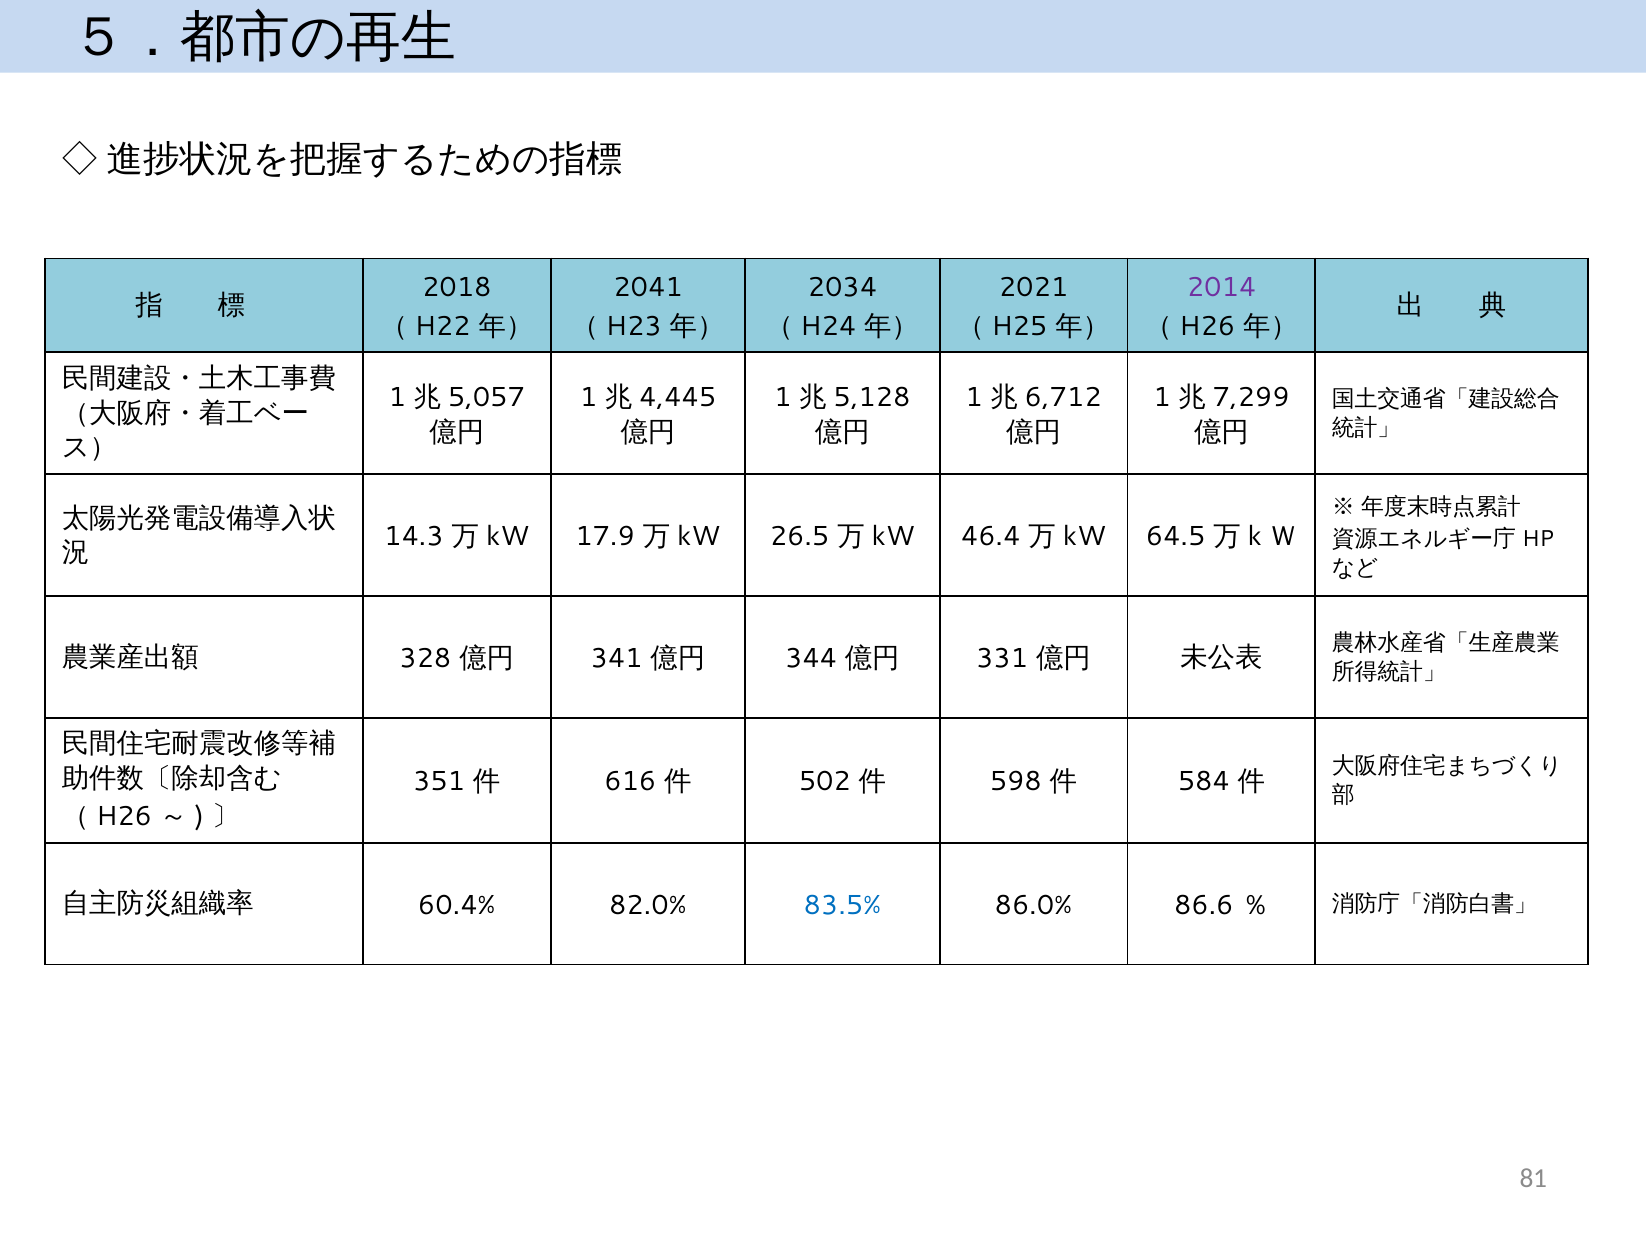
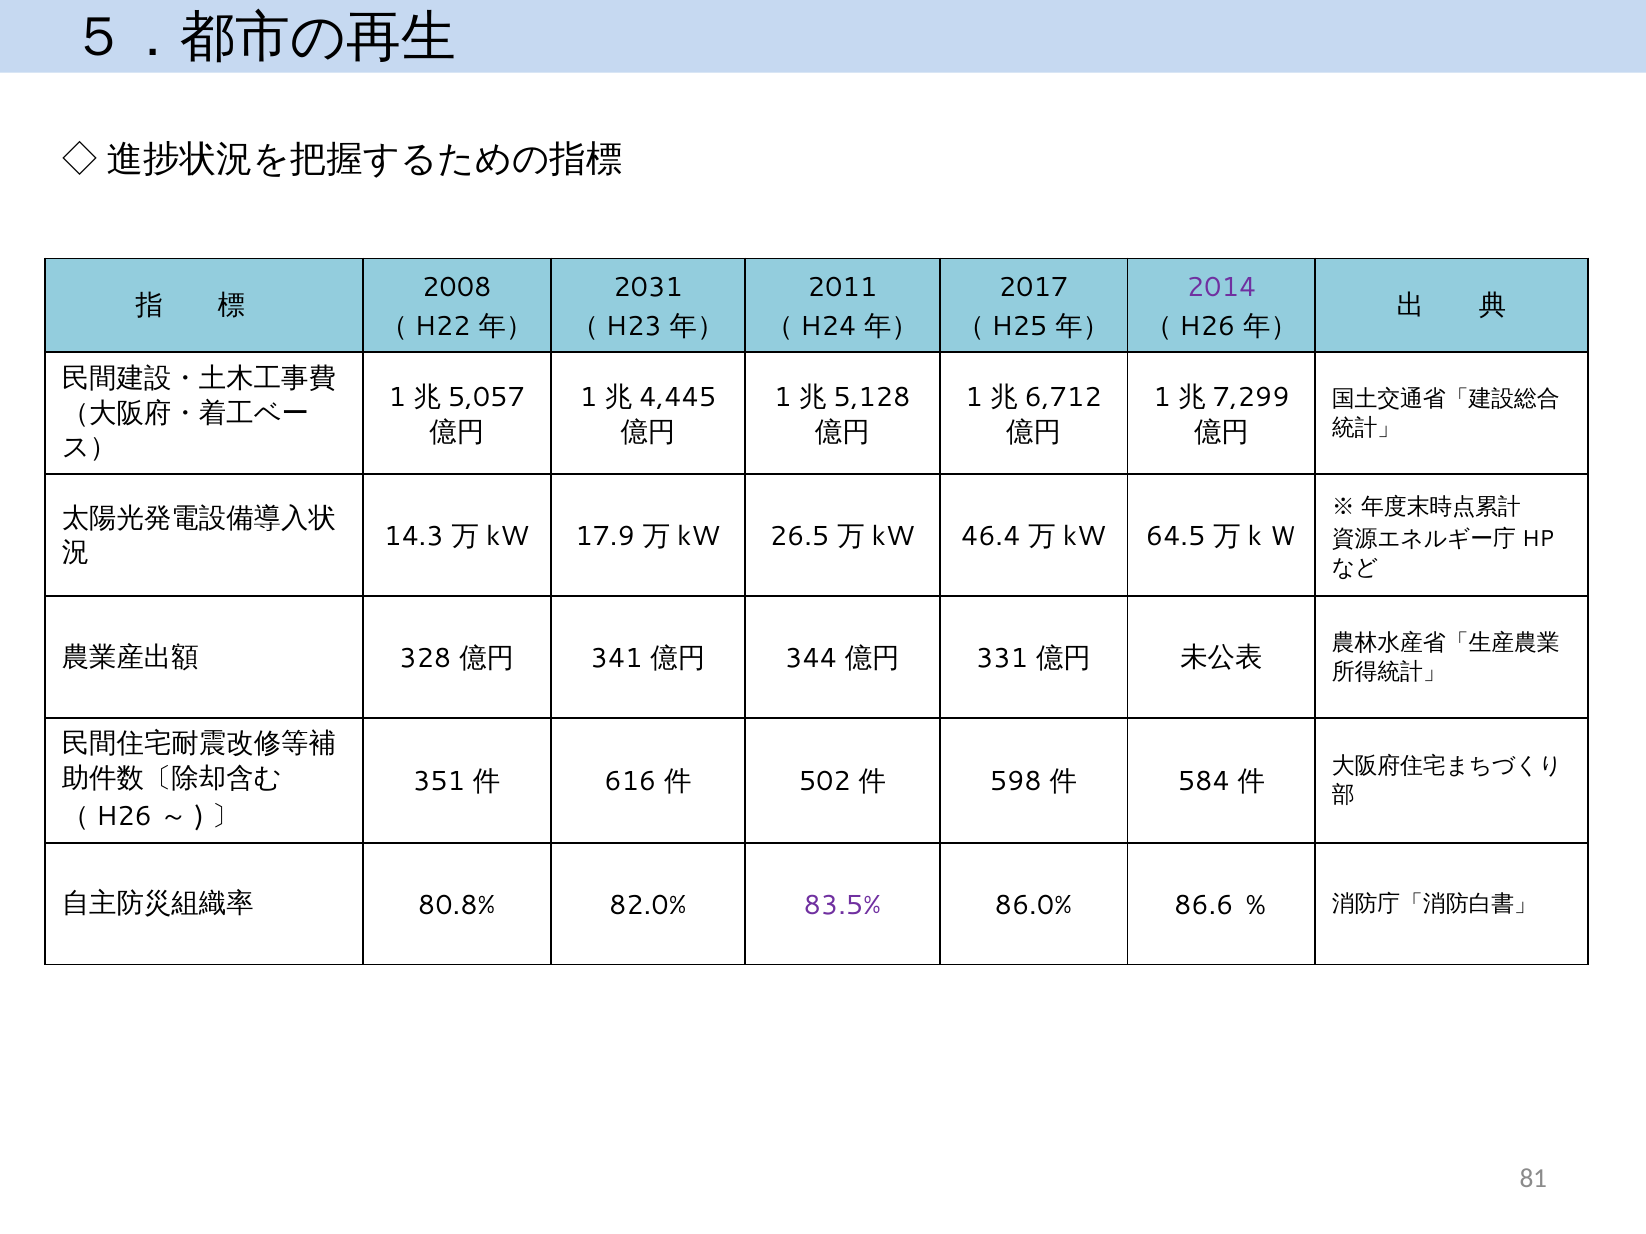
2018: 2018 -> 2008 (457, 288)
2041: 2041 -> 2031 (648, 288)
2034: 2034 -> 2011 (842, 288)
2021: 2021 -> 2017 (1034, 288)
60.4%: 60.4% -> 80.8% (457, 905)
83.5% colour: blue -> purple (842, 905)
